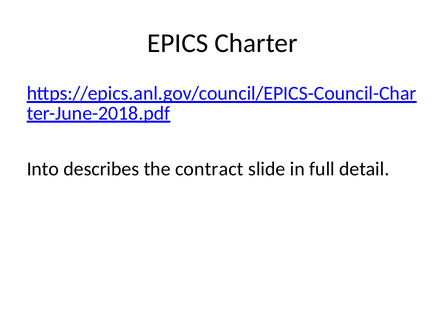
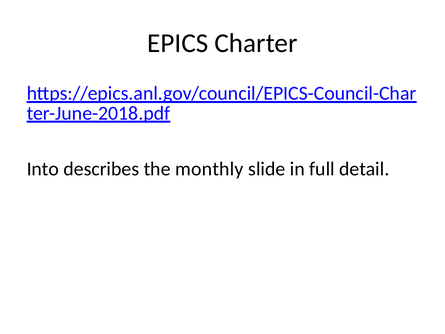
contract: contract -> monthly (209, 169)
